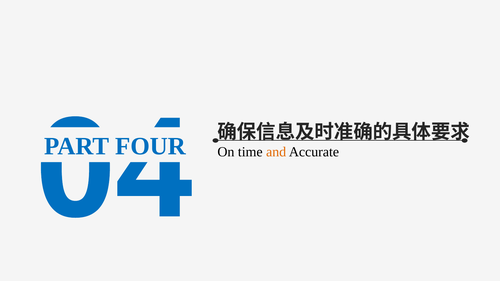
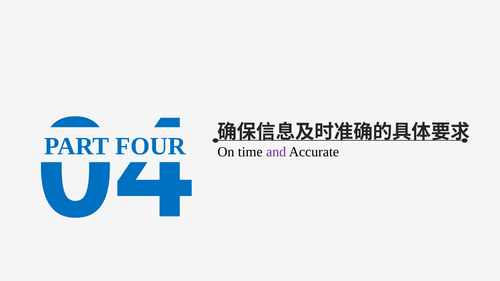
and colour: orange -> purple (276, 152)
